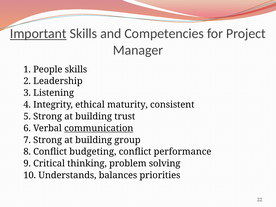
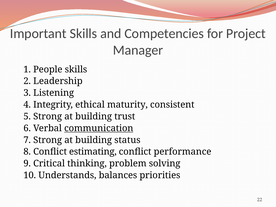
Important underline: present -> none (38, 34)
group: group -> status (127, 140)
budgeting: budgeting -> estimating (93, 152)
